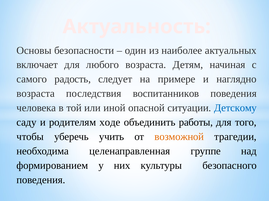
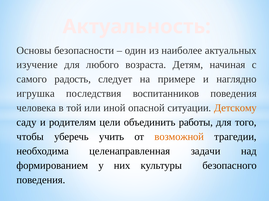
включает: включает -> изучение (37, 65)
возраста: возраста -> игрушка (36, 94)
Детскому colour: blue -> orange (236, 108)
ходе: ходе -> цели (110, 123)
группе: группе -> задачи (206, 152)
